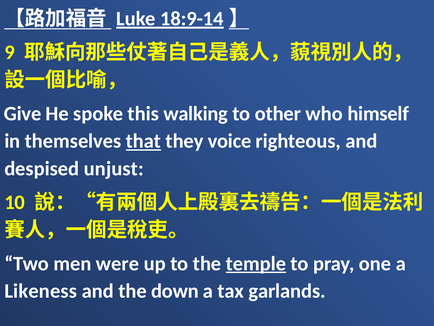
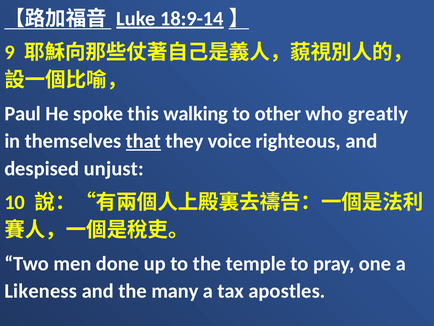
Give: Give -> Paul (23, 113)
himself: himself -> greatly (378, 113)
were: were -> done (118, 263)
temple underline: present -> none (256, 263)
down: down -> many (175, 291)
garlands: garlands -> apostles (287, 291)
